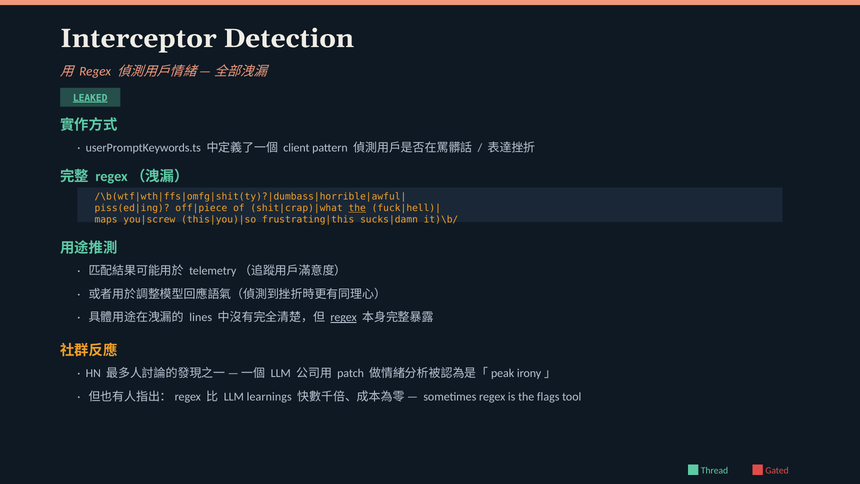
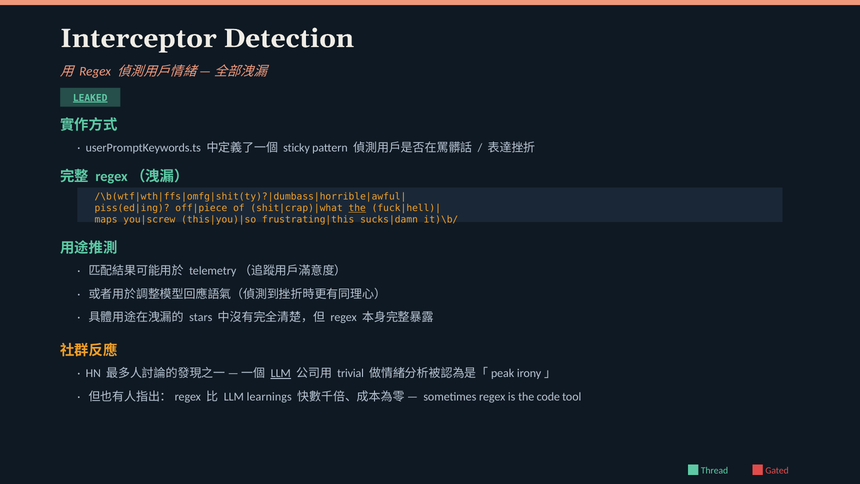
client: client -> sticky (296, 148)
lines: lines -> stars (201, 317)
regex underline: present -> none (344, 317)
LLM underline: none -> present (281, 373)
patch: patch -> trivial (351, 373)
flags: flags -> code (548, 396)
